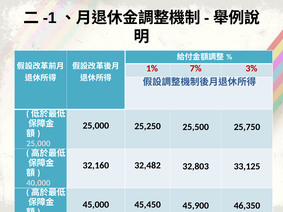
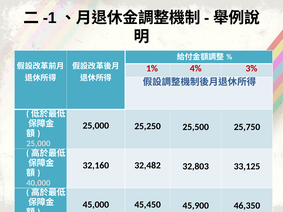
7%: 7% -> 4% (196, 69)
